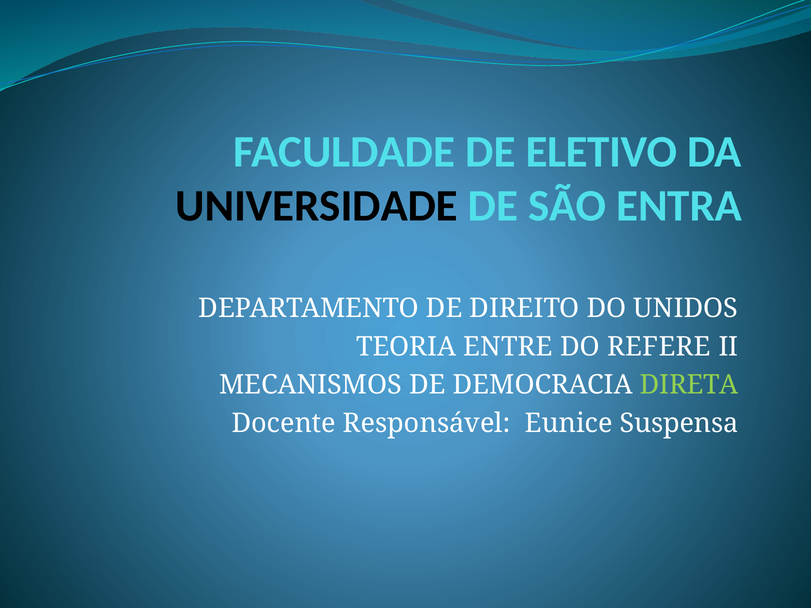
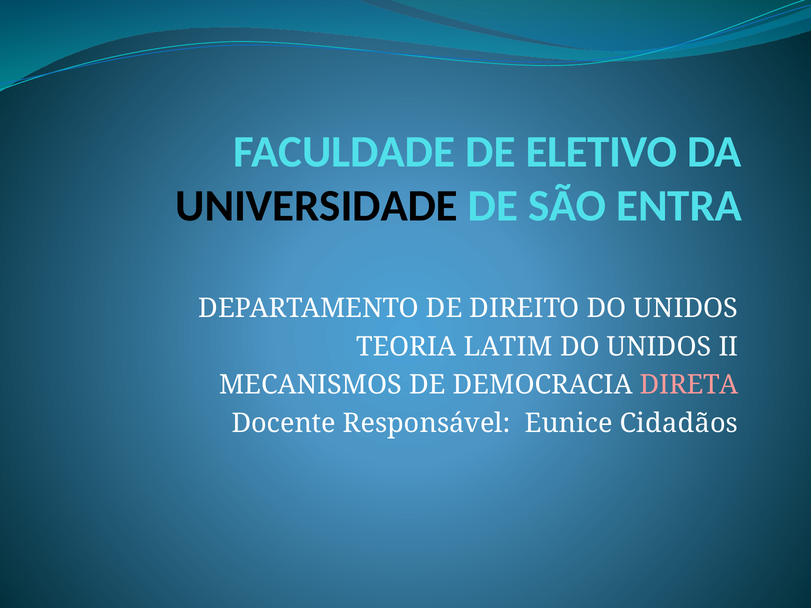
ENTRE: ENTRE -> LATIM (508, 347)
REFERE: REFERE -> UNIDOS (659, 347)
DIRETA colour: light green -> pink (689, 385)
Suspensa: Suspensa -> Cidadãos (679, 423)
